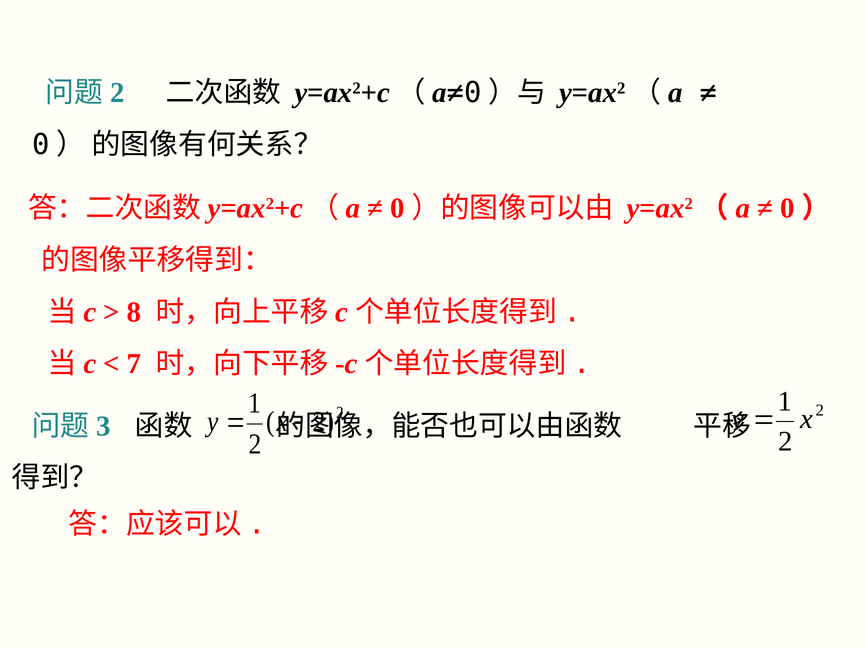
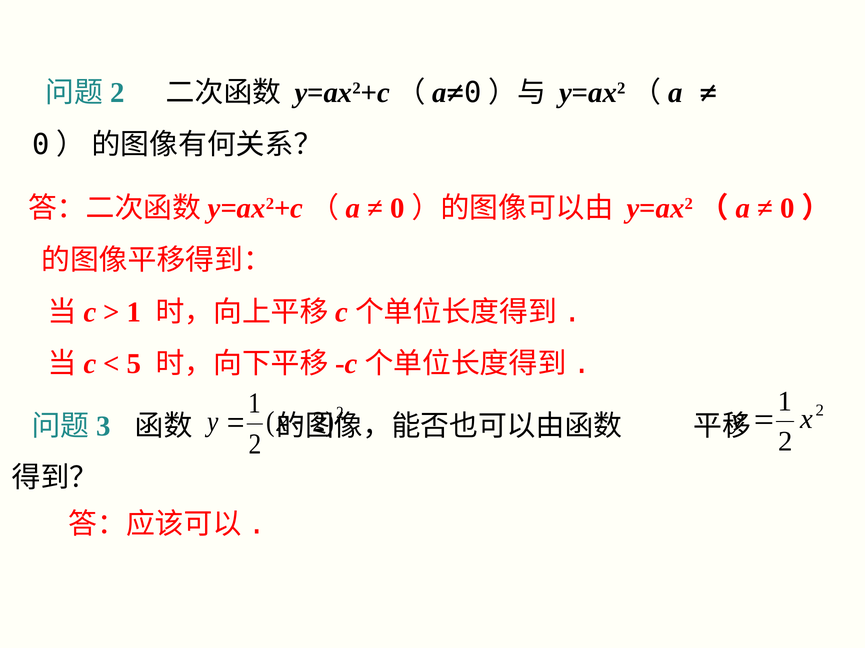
8: 8 -> 1 (134, 312)
7: 7 -> 5 (134, 364)
